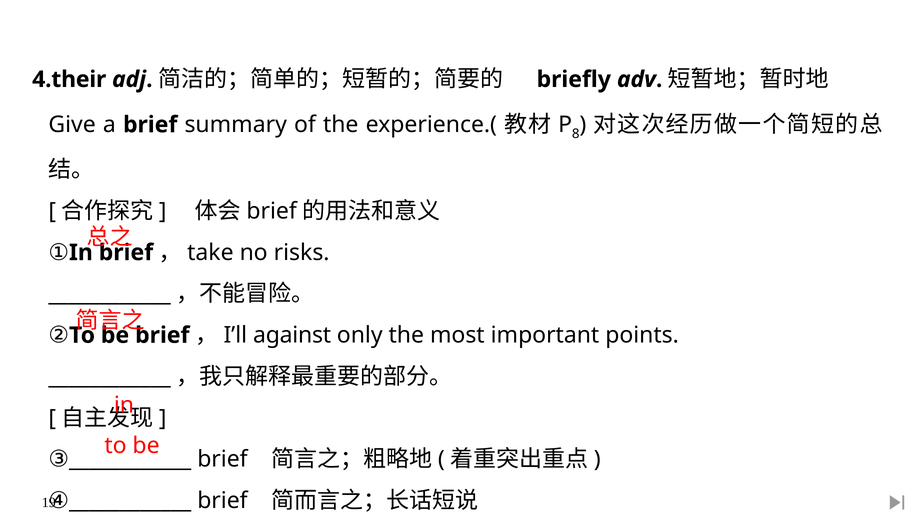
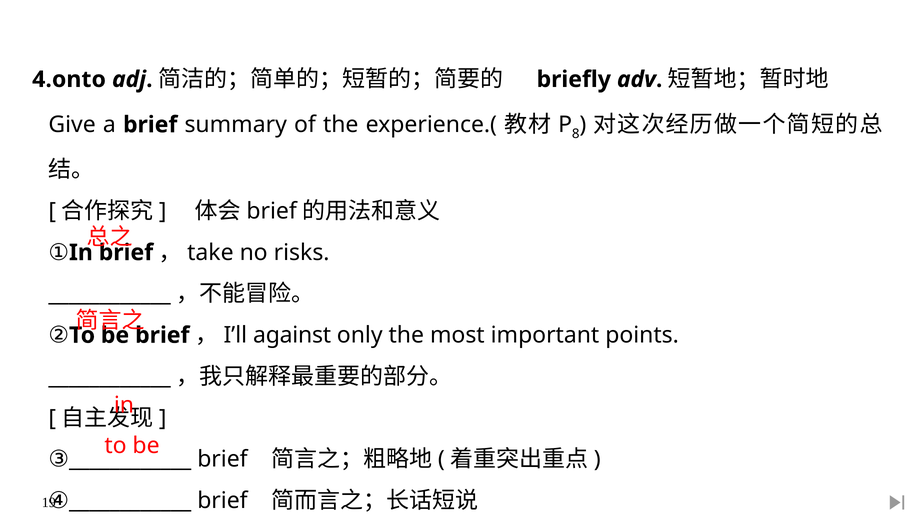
4.their: 4.their -> 4.onto (69, 79)
